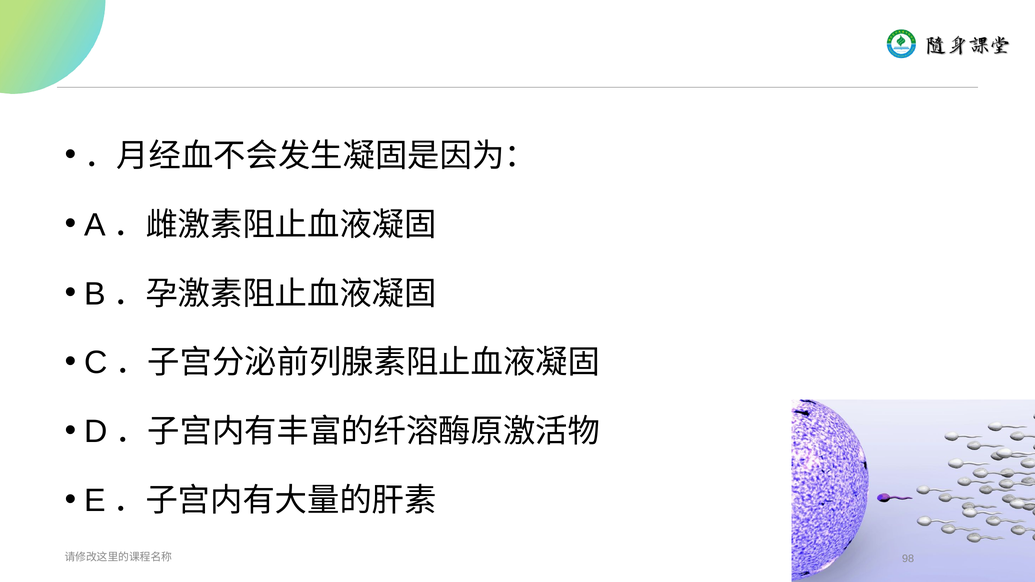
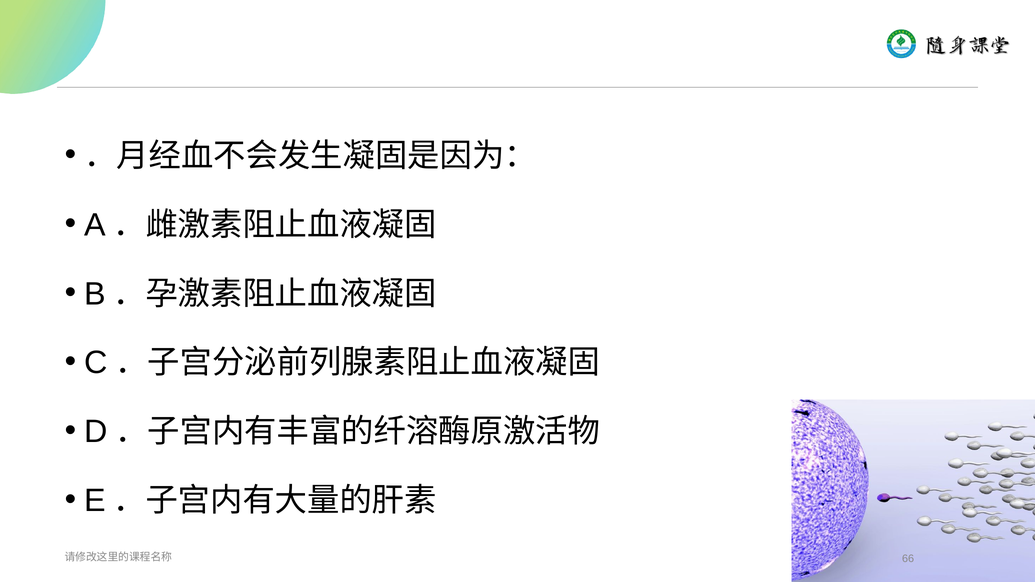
98: 98 -> 66 (908, 559)
